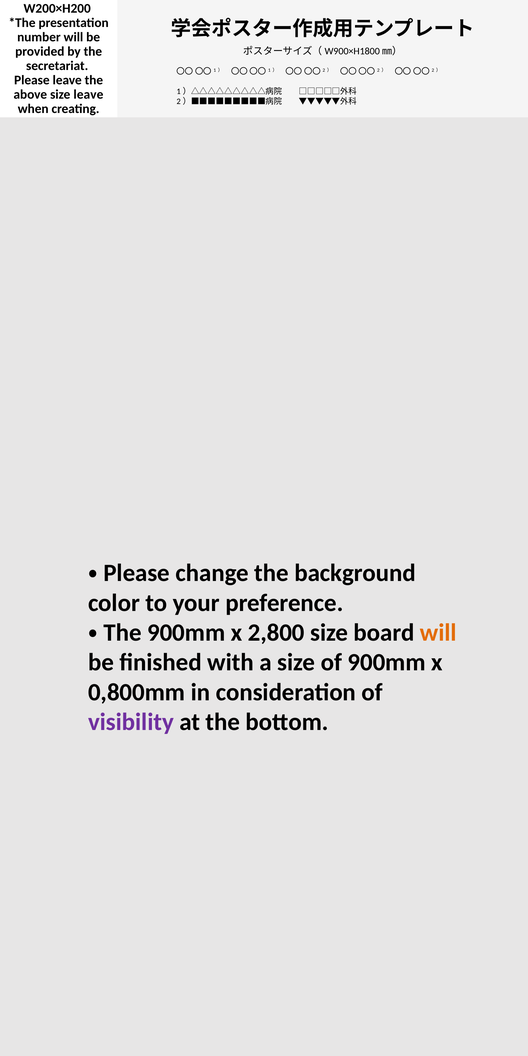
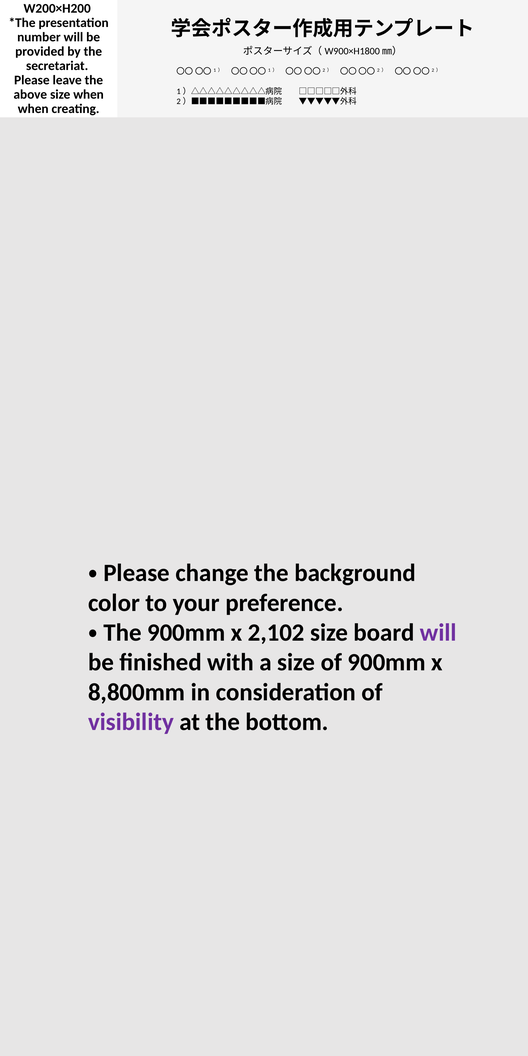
size leave: leave -> when (89, 94)
2,800: 2,800 -> 2,102 (276, 633)
will colour: orange -> purple (438, 633)
0,800mm: 0,800mm -> 8,800mm (137, 692)
